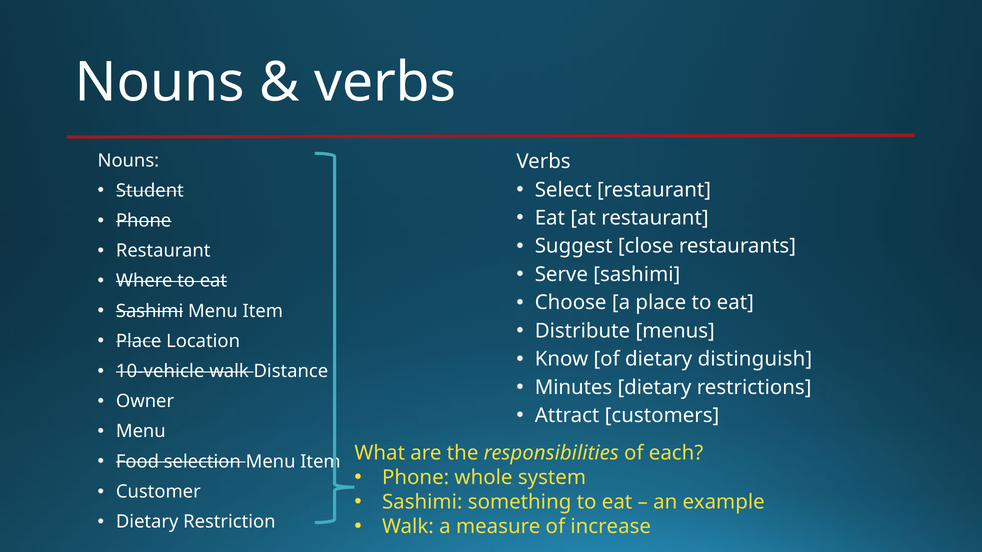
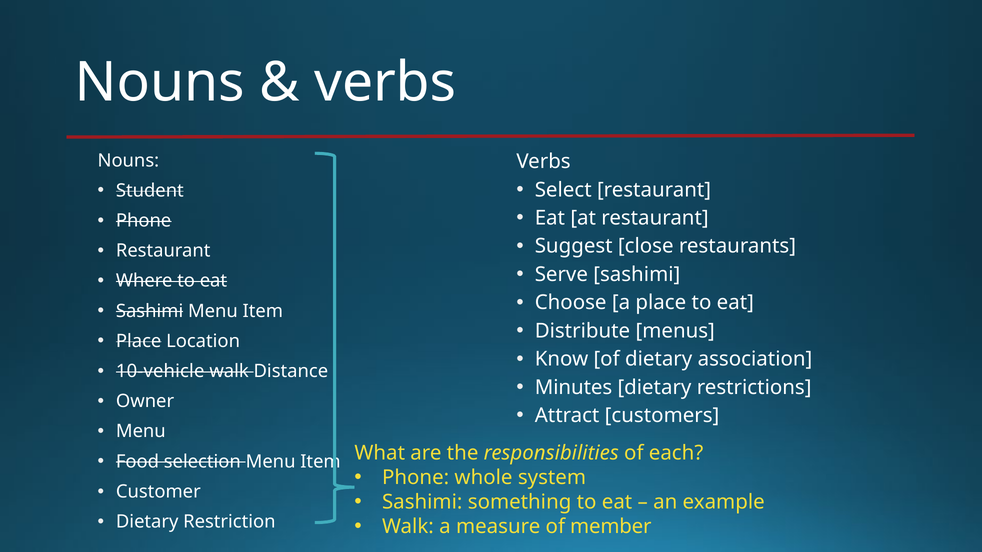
distinguish: distinguish -> association (755, 359)
increase: increase -> member (611, 527)
